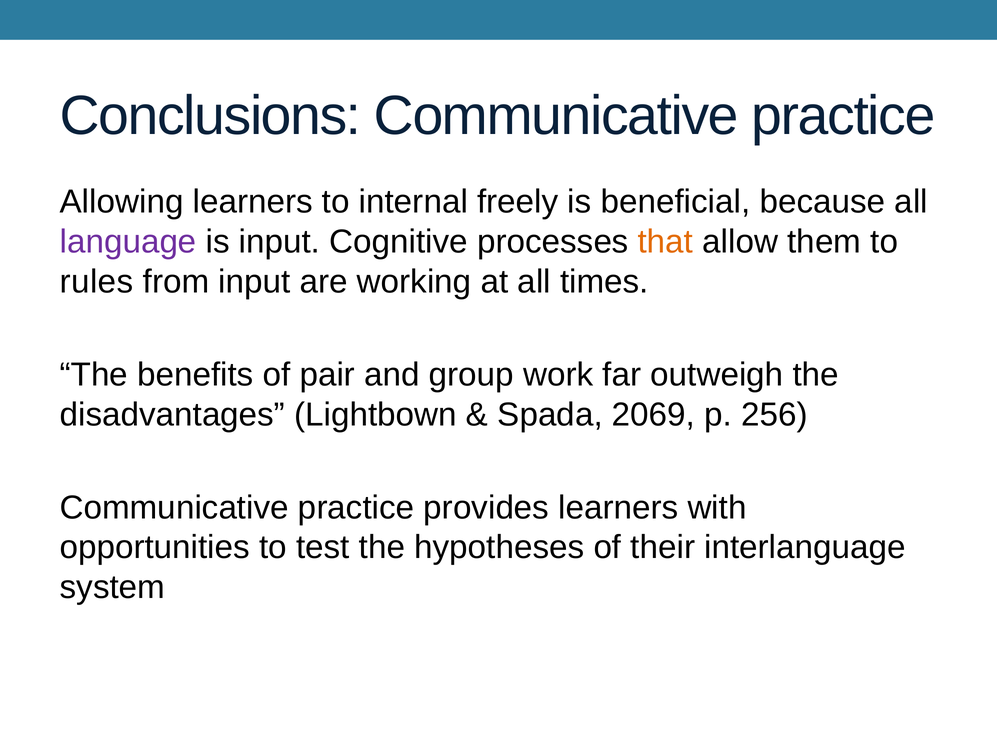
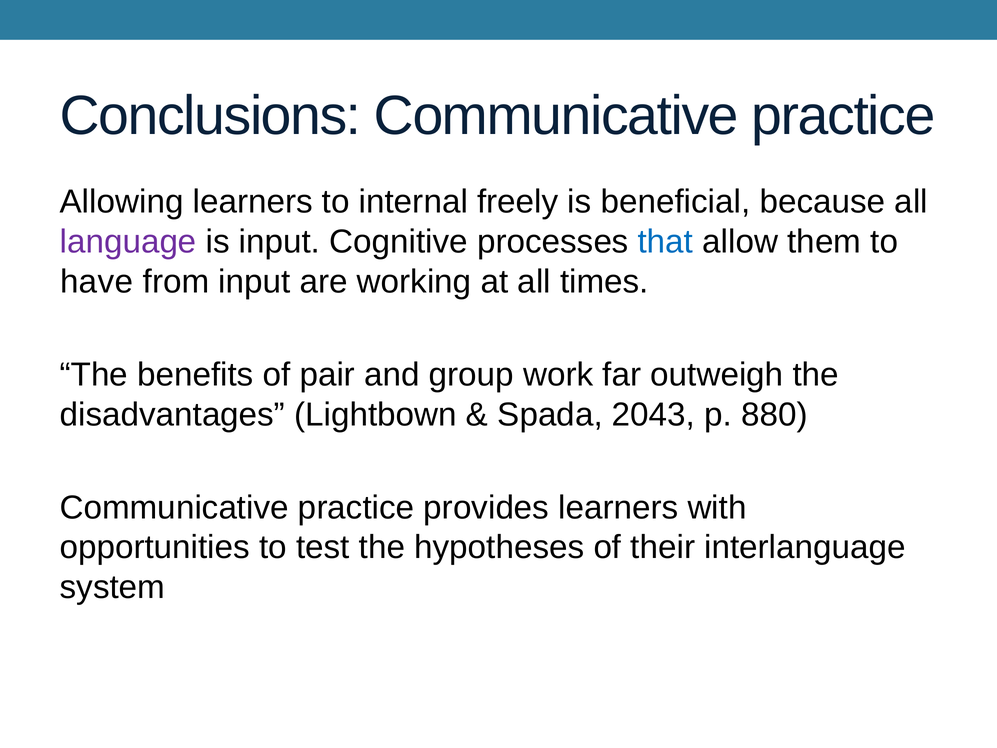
that colour: orange -> blue (665, 242)
rules: rules -> have (97, 281)
2069: 2069 -> 2043 (653, 414)
256: 256 -> 880 (774, 414)
